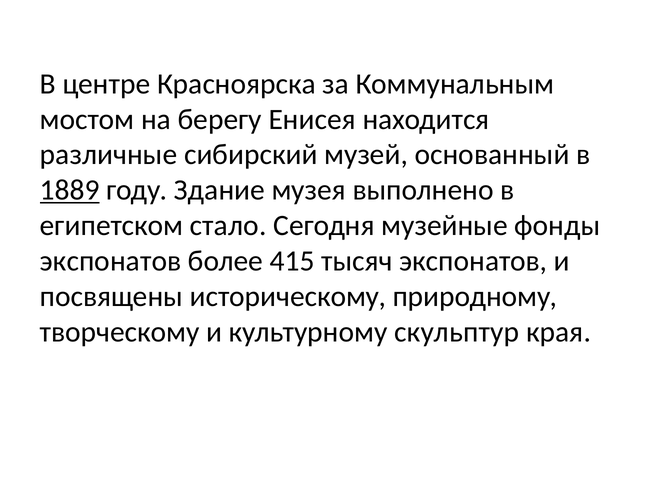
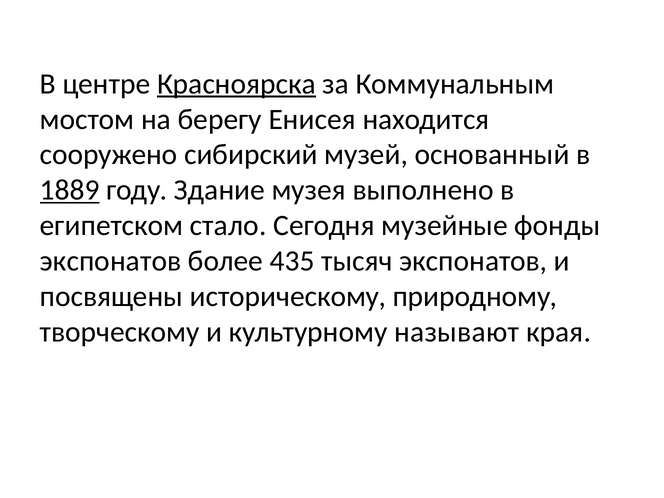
Красноярска underline: none -> present (236, 84)
различные: различные -> сооружено (109, 155)
415: 415 -> 435 (292, 261)
скульптур: скульптур -> называют (457, 332)
